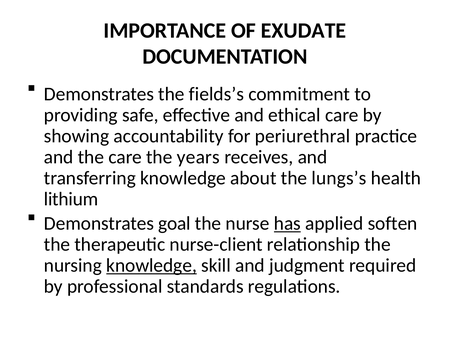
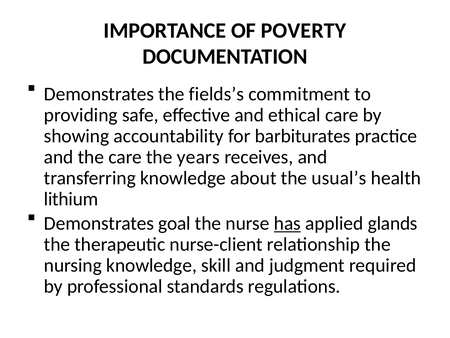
EXUDATE: EXUDATE -> POVERTY (303, 30)
periurethral: periurethral -> barbiturates (303, 136)
lungs’s: lungs’s -> usual’s (339, 178)
soften: soften -> glands (393, 223)
knowledge underline: present -> none (152, 265)
